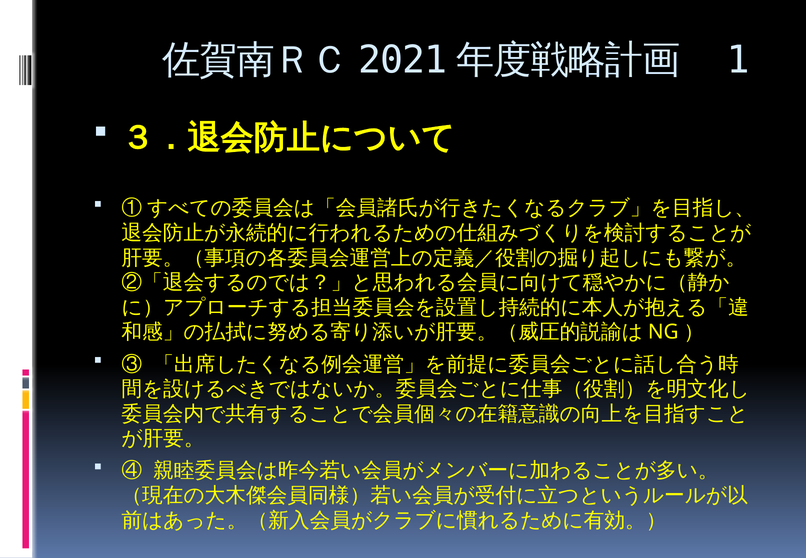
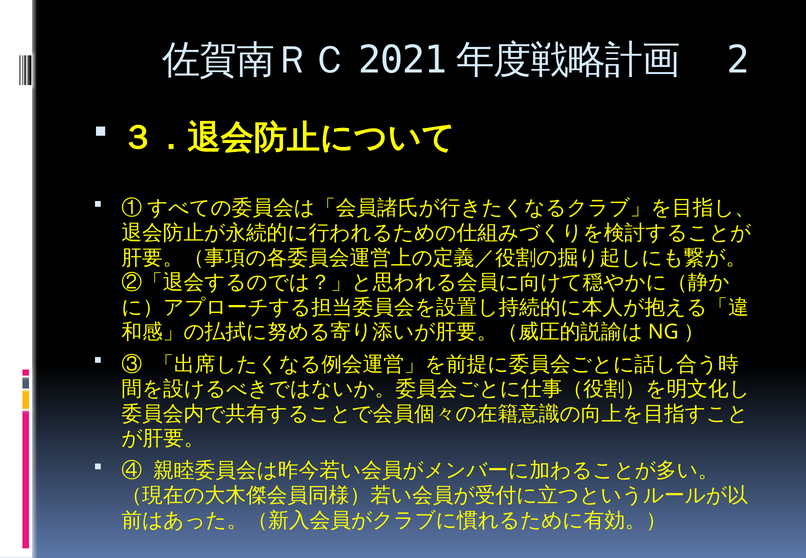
1: 1 -> 2 (738, 60)
